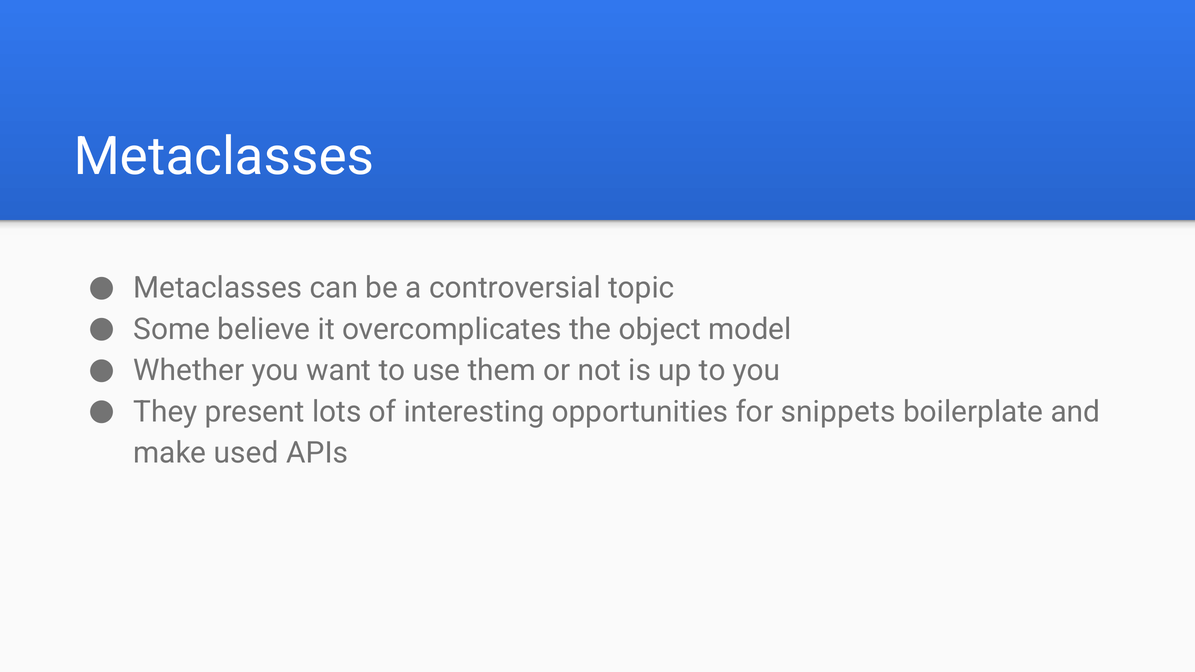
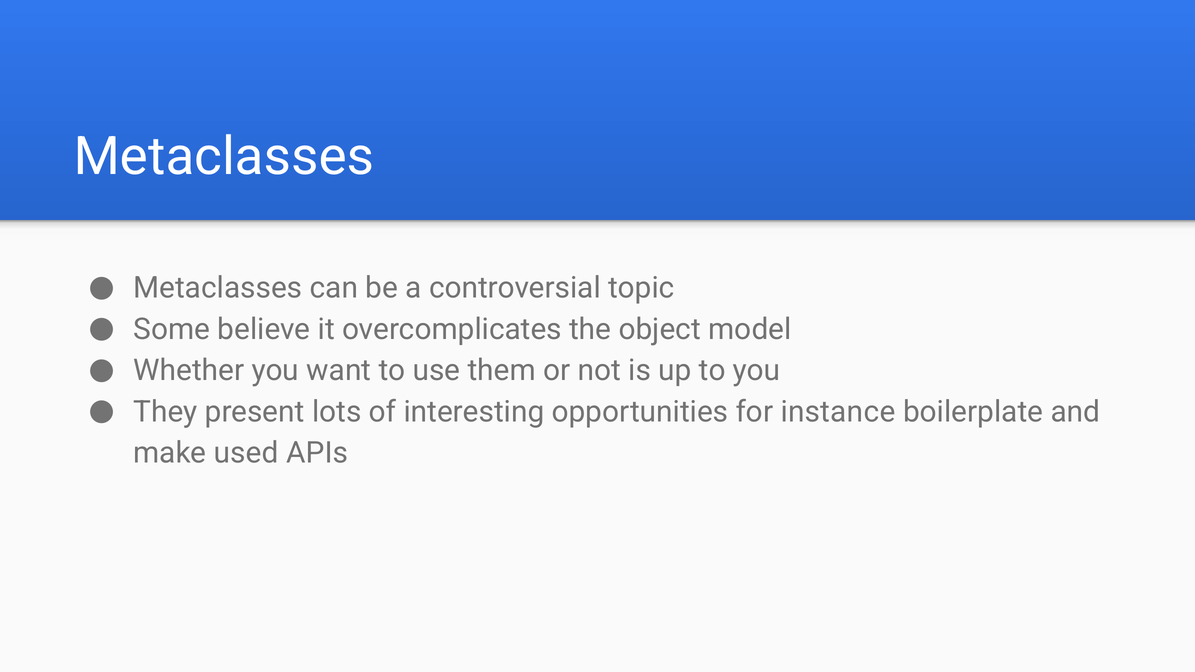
snippets: snippets -> instance (838, 412)
